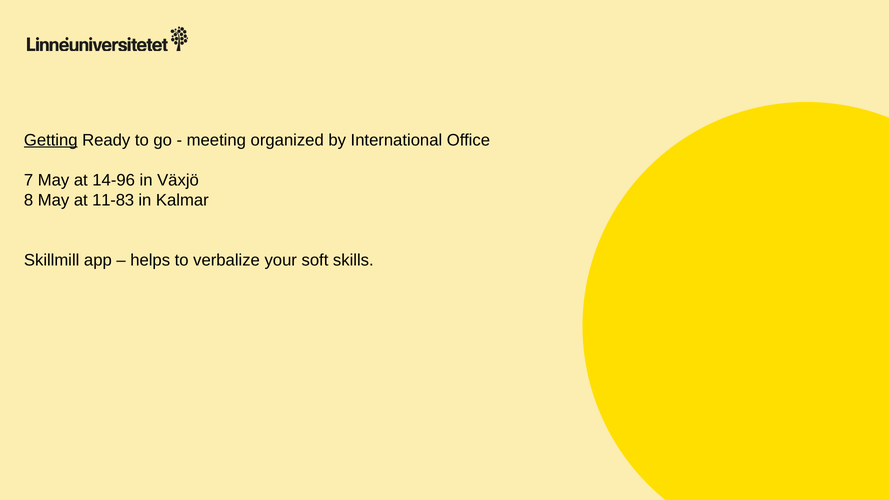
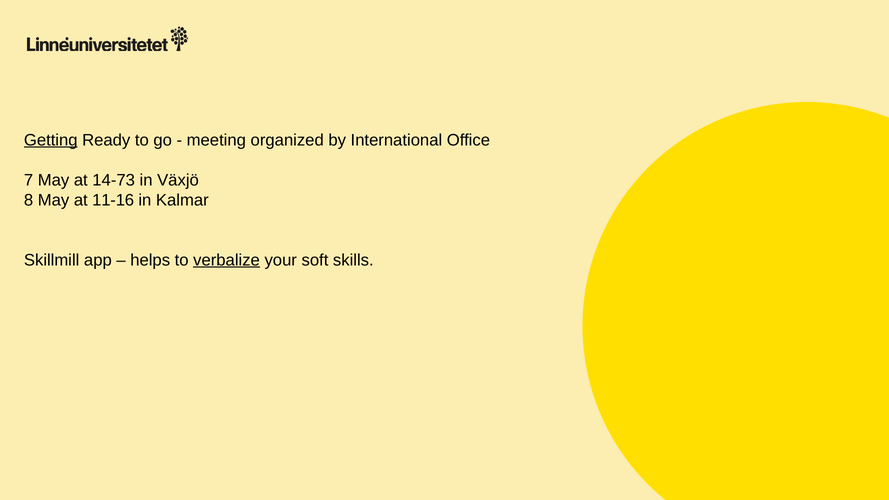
14-96: 14-96 -> 14-73 (114, 180)
11-83: 11-83 -> 11-16 (113, 200)
verbalize underline: none -> present (227, 260)
